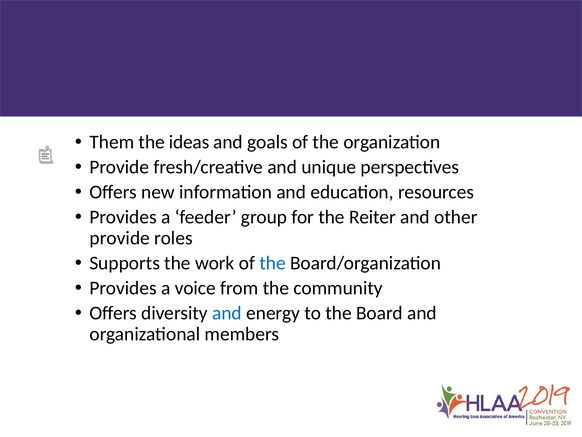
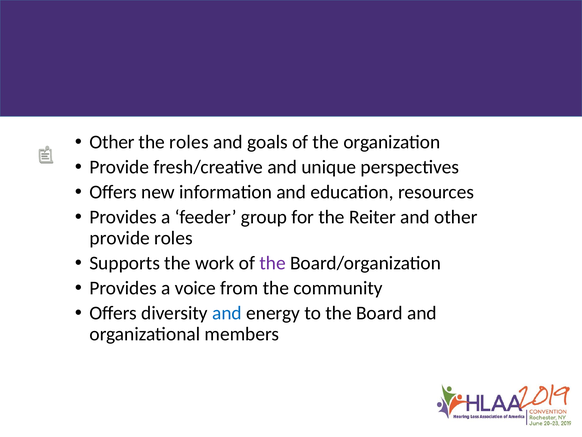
Them: Them -> Other (112, 142)
the ideas: ideas -> roles (189, 142)
the colour: blue -> purple (273, 263)
